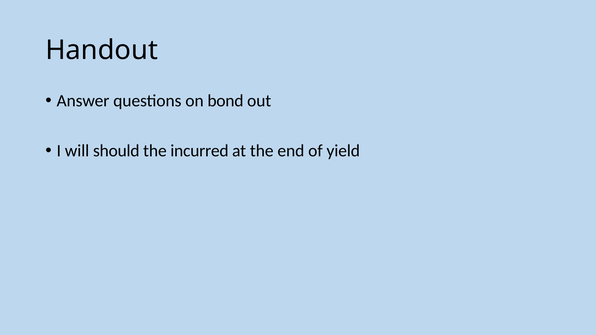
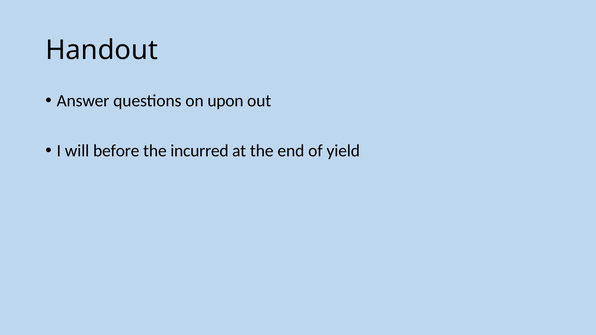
bond: bond -> upon (225, 101)
should: should -> before (116, 151)
